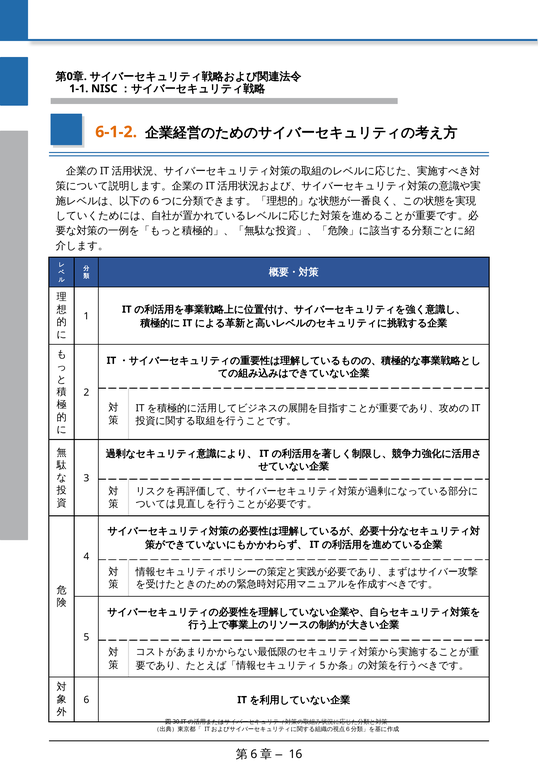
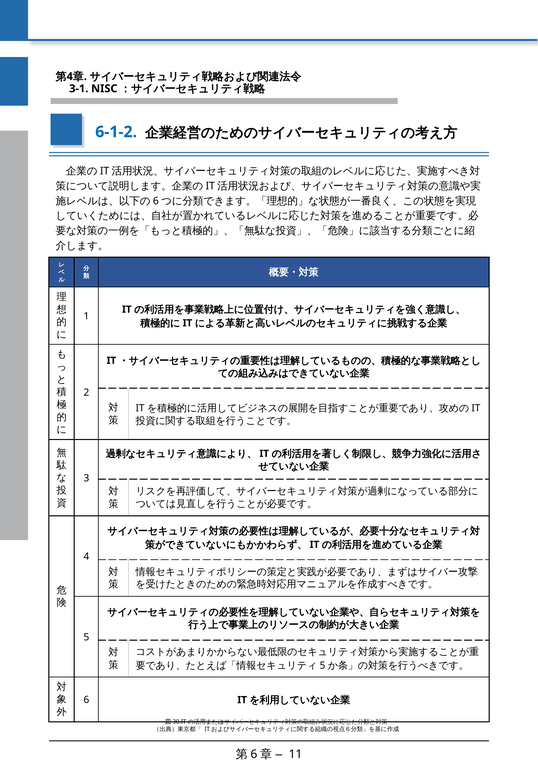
0: 0 -> 4 (70, 76)
1-1: 1-1 -> 3-1 (79, 89)
6-1-2 colour: orange -> blue (116, 132)
16: 16 -> 11 (296, 754)
